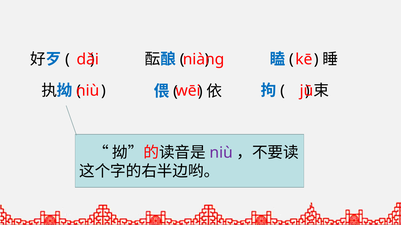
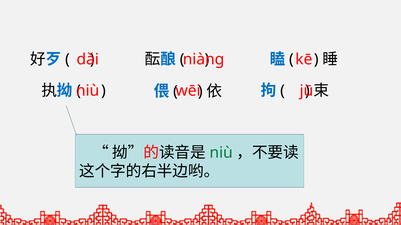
niù colour: purple -> green (221, 153)
